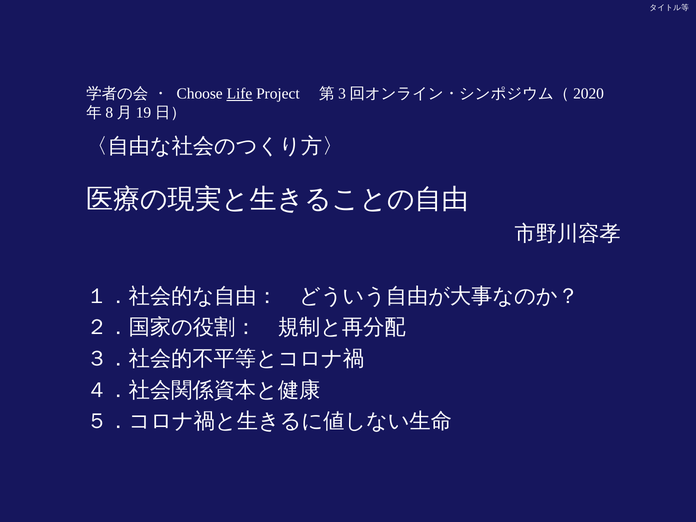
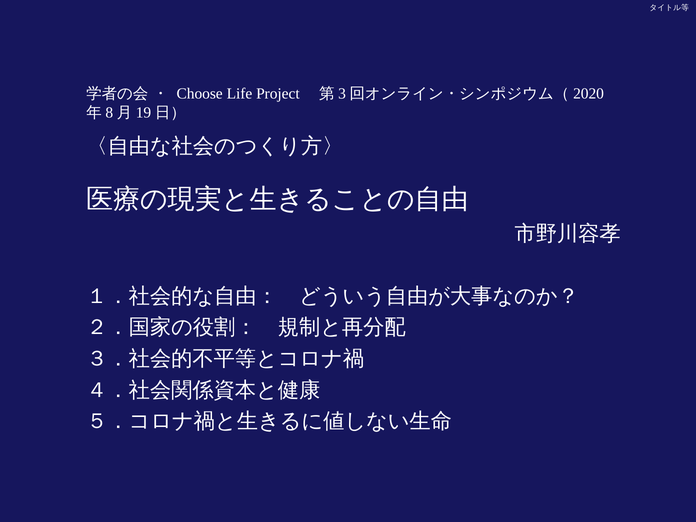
Life underline: present -> none (239, 94)
